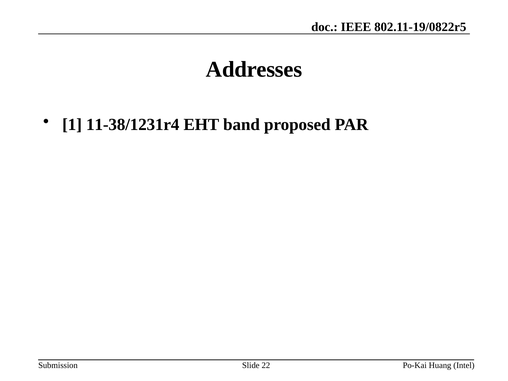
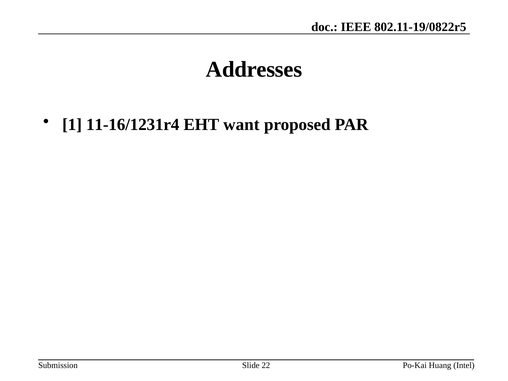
11-38/1231r4: 11-38/1231r4 -> 11-16/1231r4 (133, 124)
band: band -> want (241, 124)
